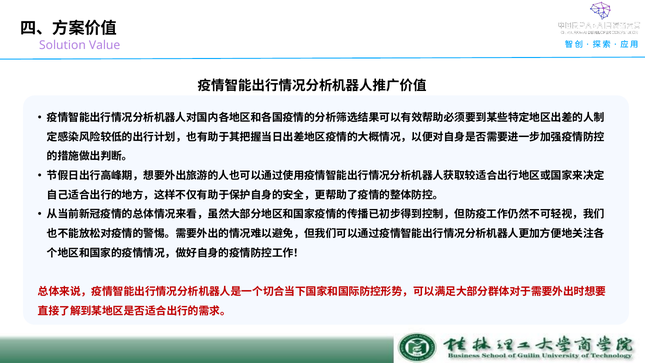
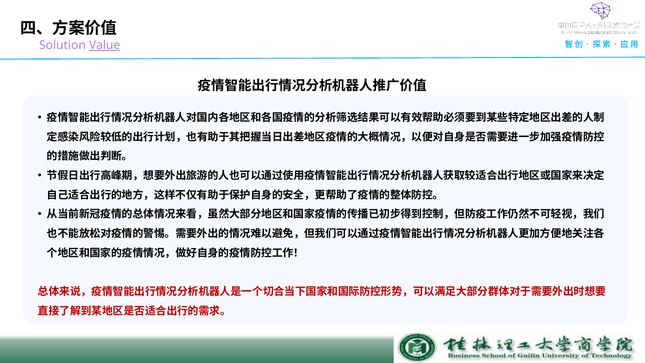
Value underline: none -> present (105, 45)
